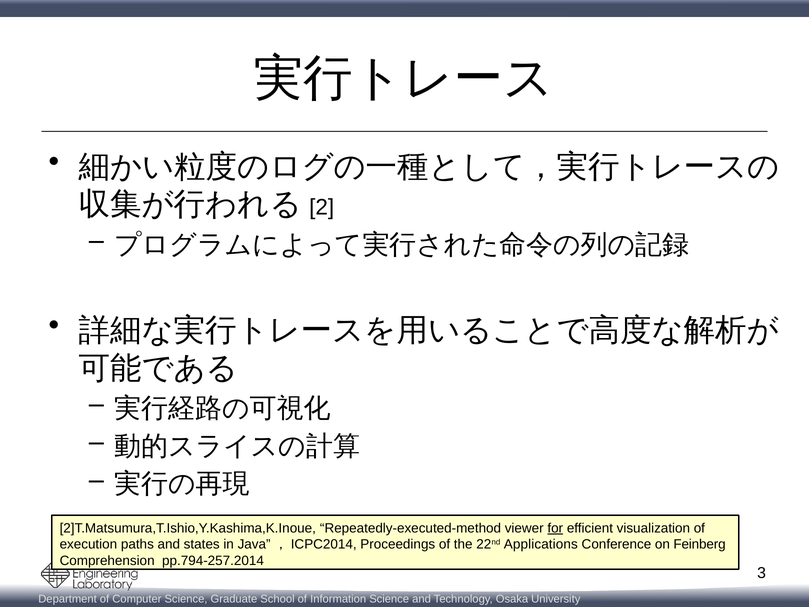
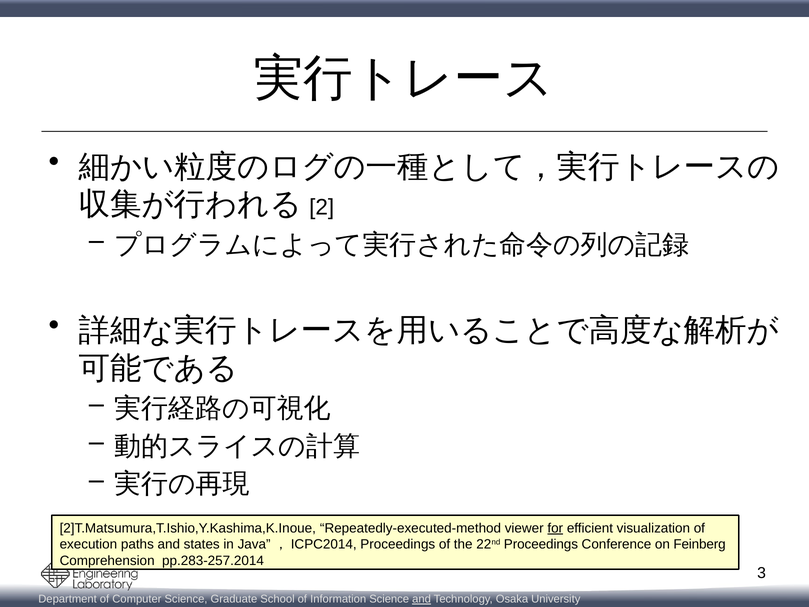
22nd Applications: Applications -> Proceedings (541, 544)
pp.794-257.2014: pp.794-257.2014 -> pp.283-257.2014 (213, 560)
and underline: none -> present (422, 599)
